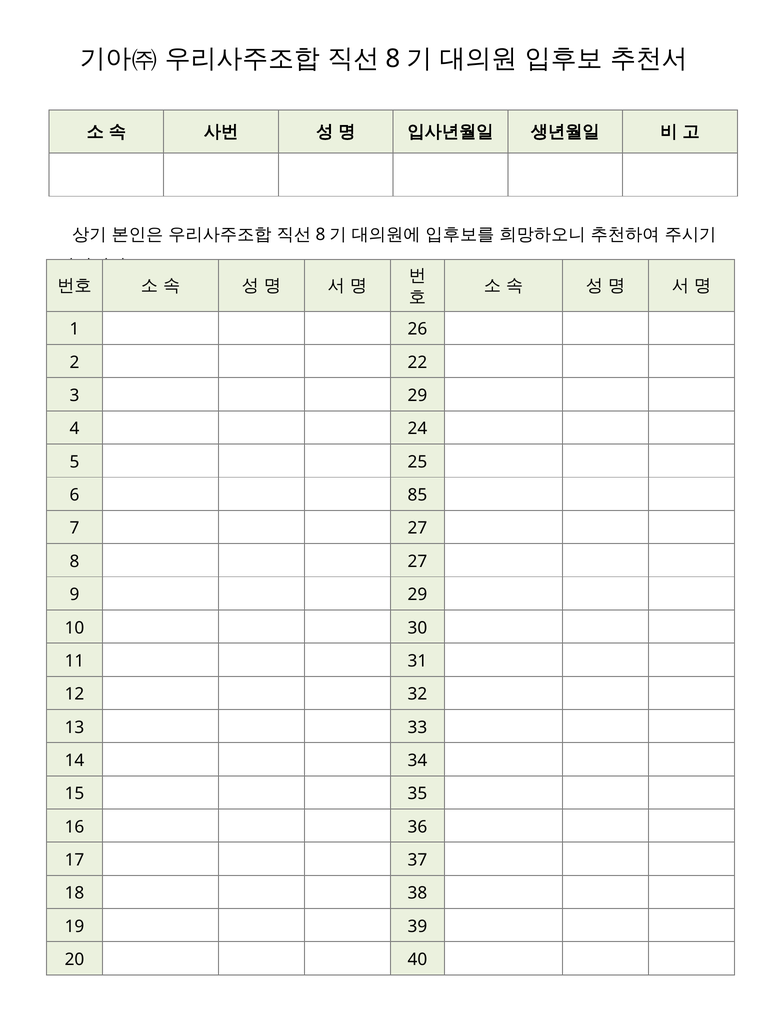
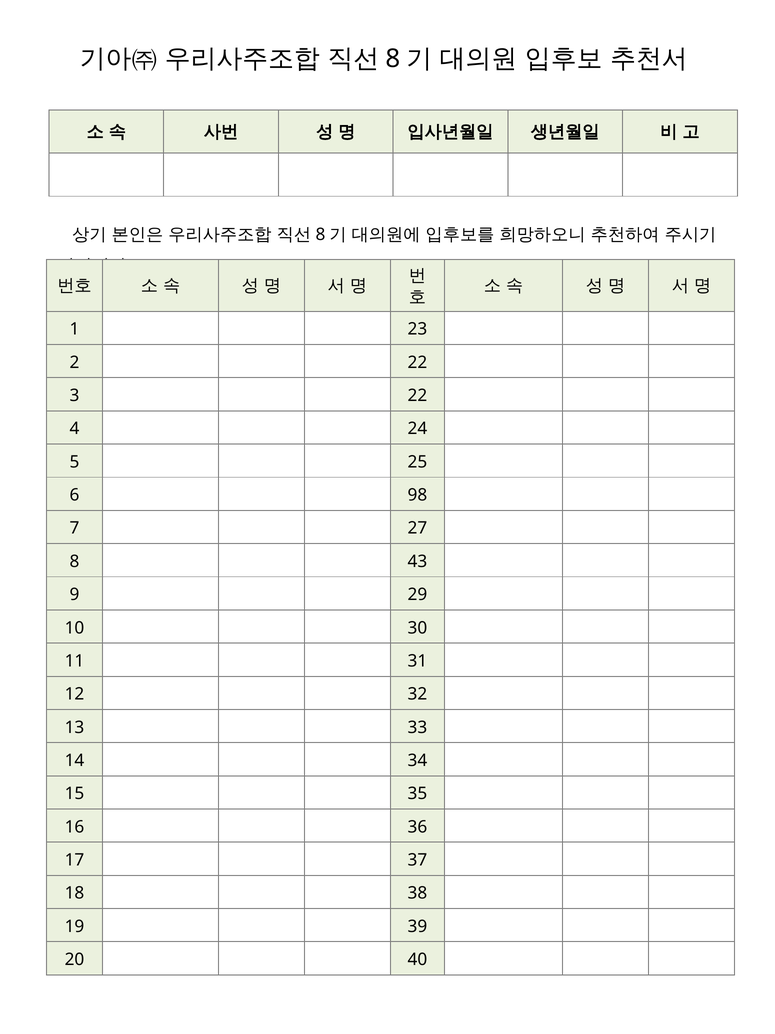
26: 26 -> 23 (417, 329)
3 29: 29 -> 22 (417, 395)
85: 85 -> 98 (417, 495)
8 27: 27 -> 43 (417, 561)
